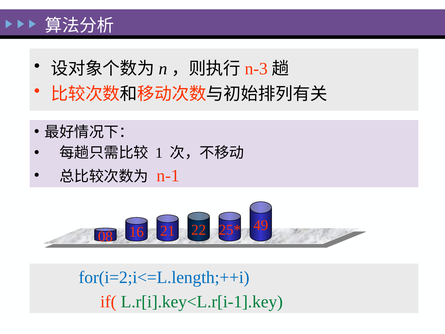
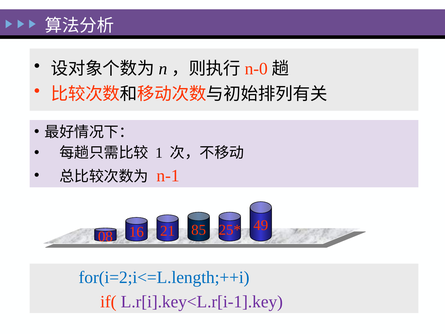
n-3: n-3 -> n-0 (256, 69)
22: 22 -> 85 (199, 230)
L.r[i].key<L.r[i-1].key colour: green -> purple (202, 301)
